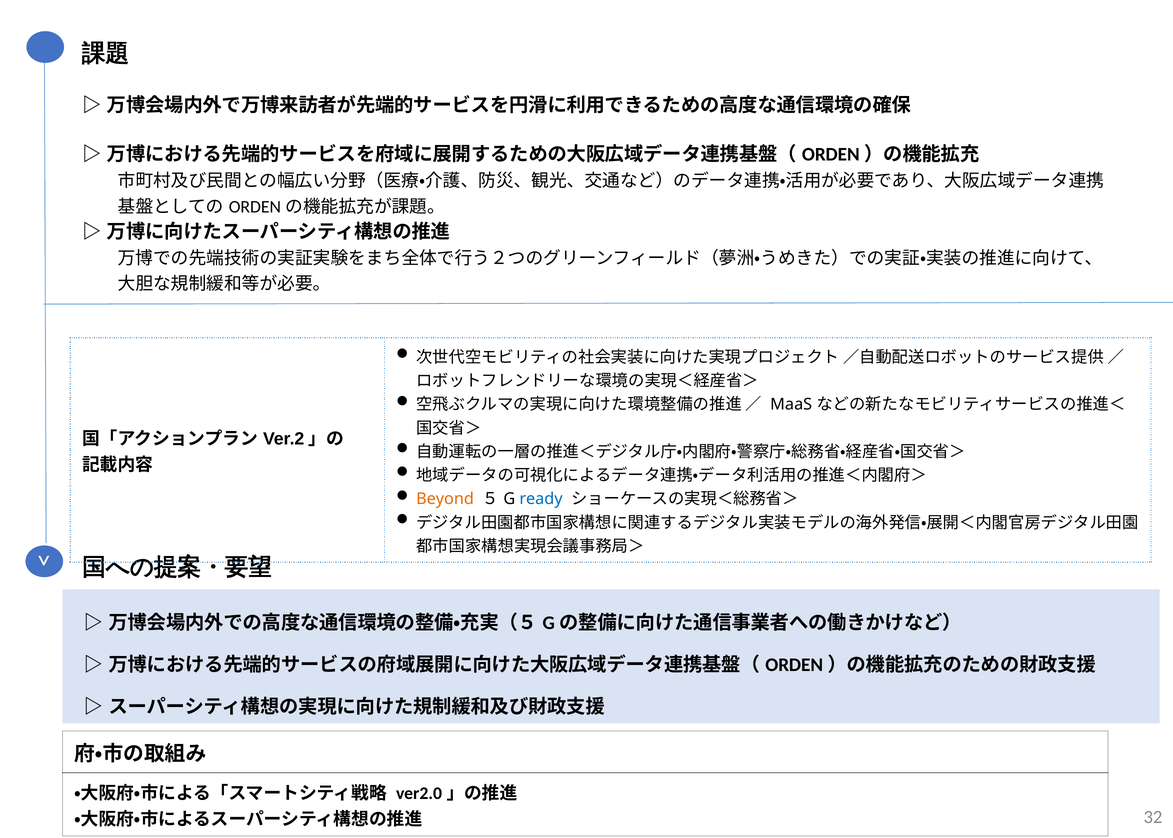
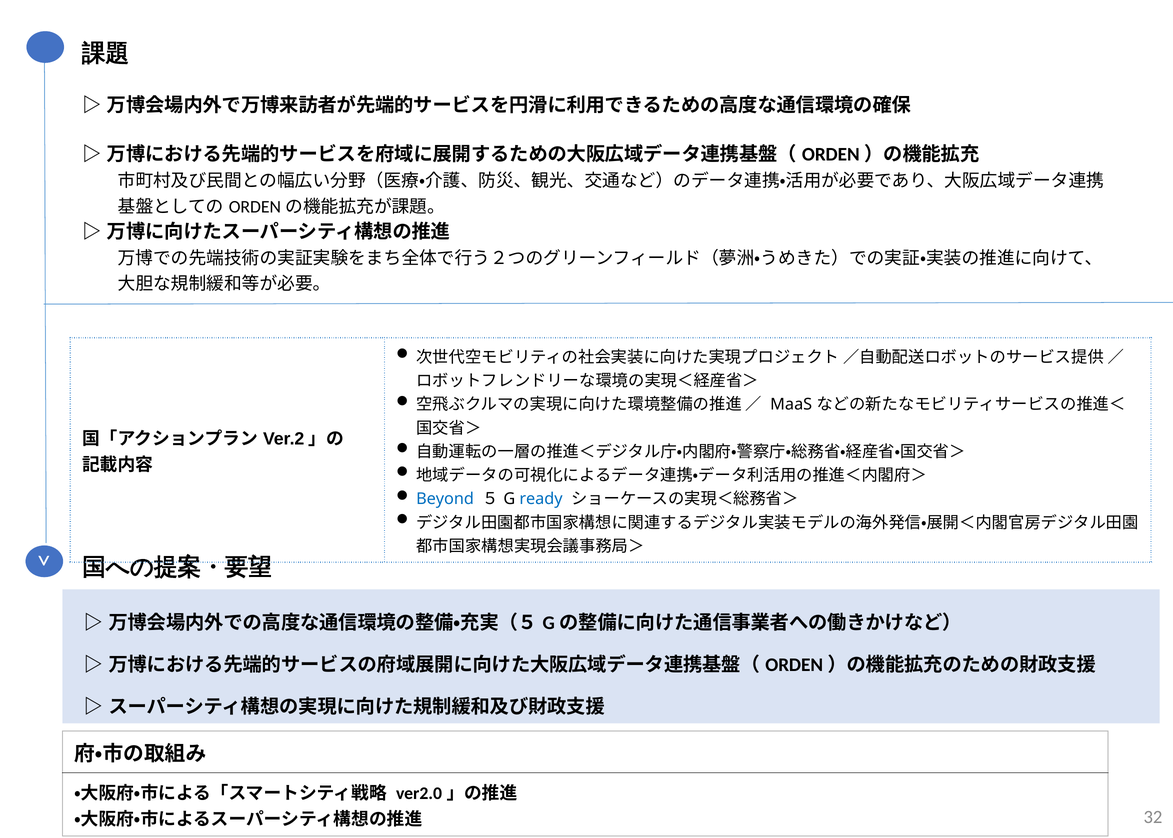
Beyond colour: orange -> blue (445, 499)
